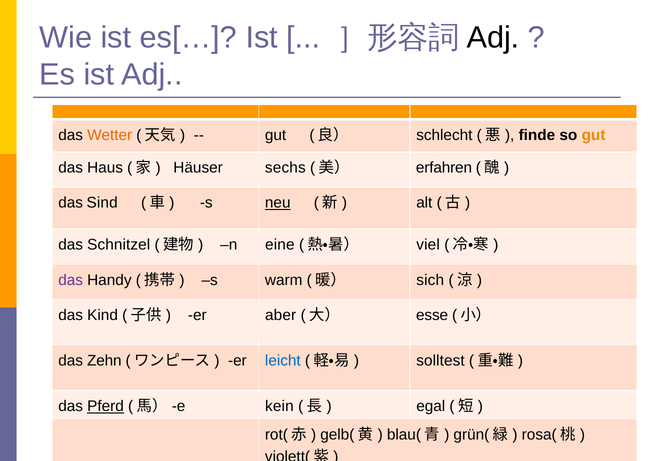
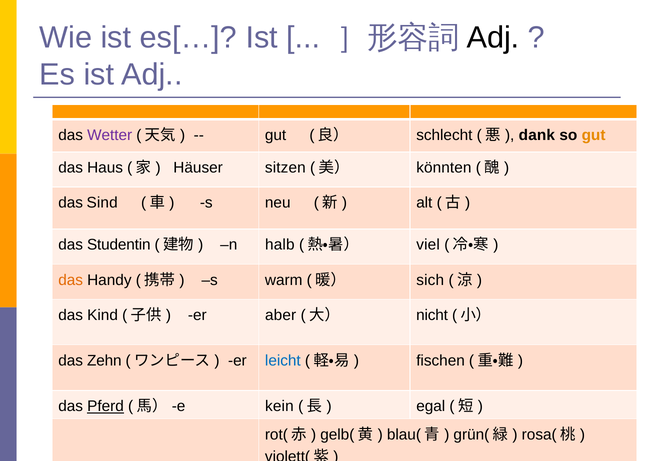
Wetter colour: orange -> purple (110, 135)
finde: finde -> dank (537, 135)
sechs: sechs -> sitzen (285, 168)
erfahren: erfahren -> könnten (444, 168)
neu underline: present -> none (278, 203)
Schnitzel: Schnitzel -> Studentin (119, 245)
eine: eine -> halb (280, 245)
das colour: purple -> orange (71, 280)
esse: esse -> nicht (432, 315)
solltest: solltest -> fischen (441, 360)
